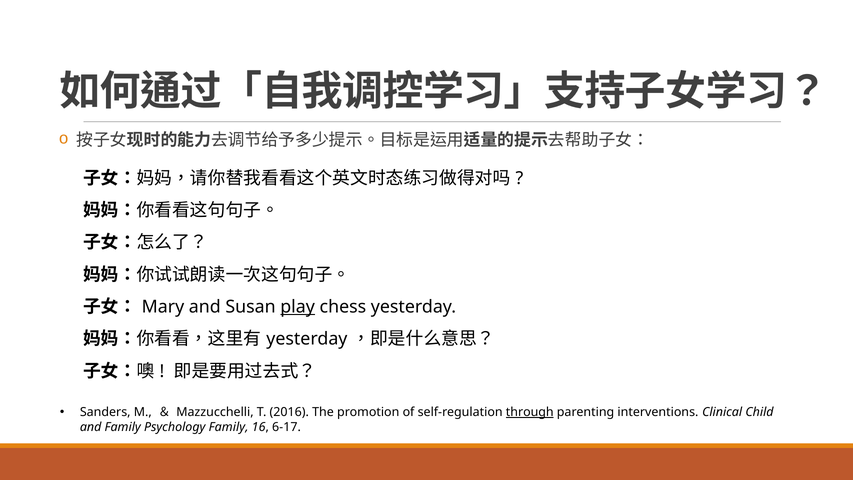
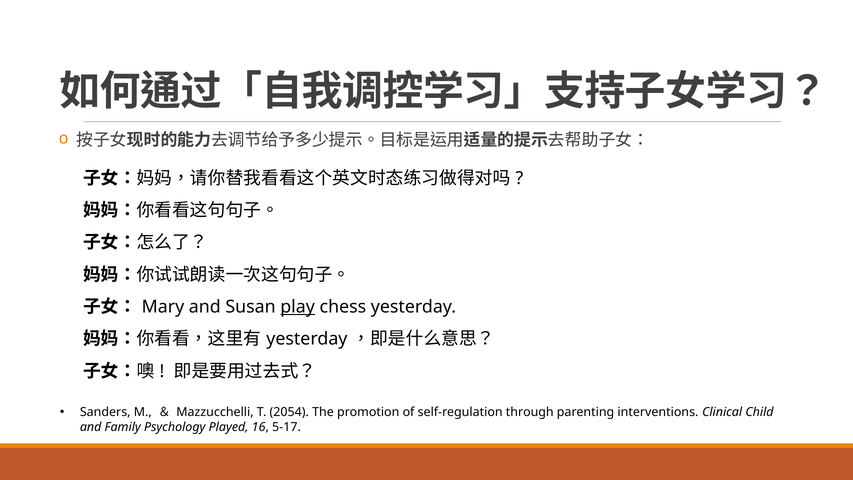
2016: 2016 -> 2054 (289, 412)
through underline: present -> none (530, 412)
Psychology Family: Family -> Played (229, 427)
6-17: 6-17 -> 5-17 (286, 427)
